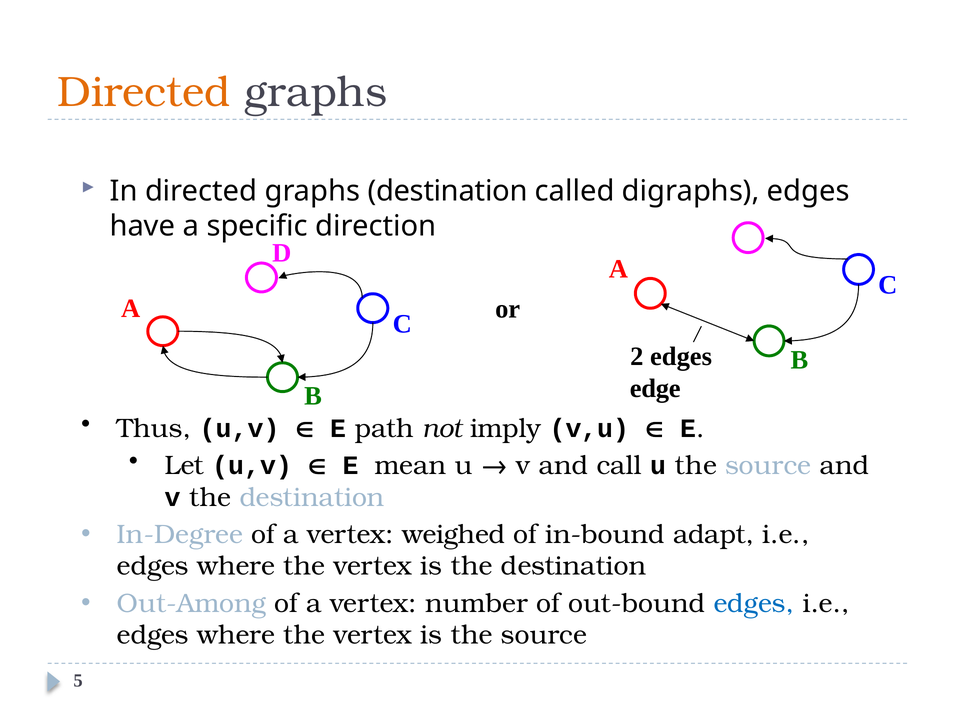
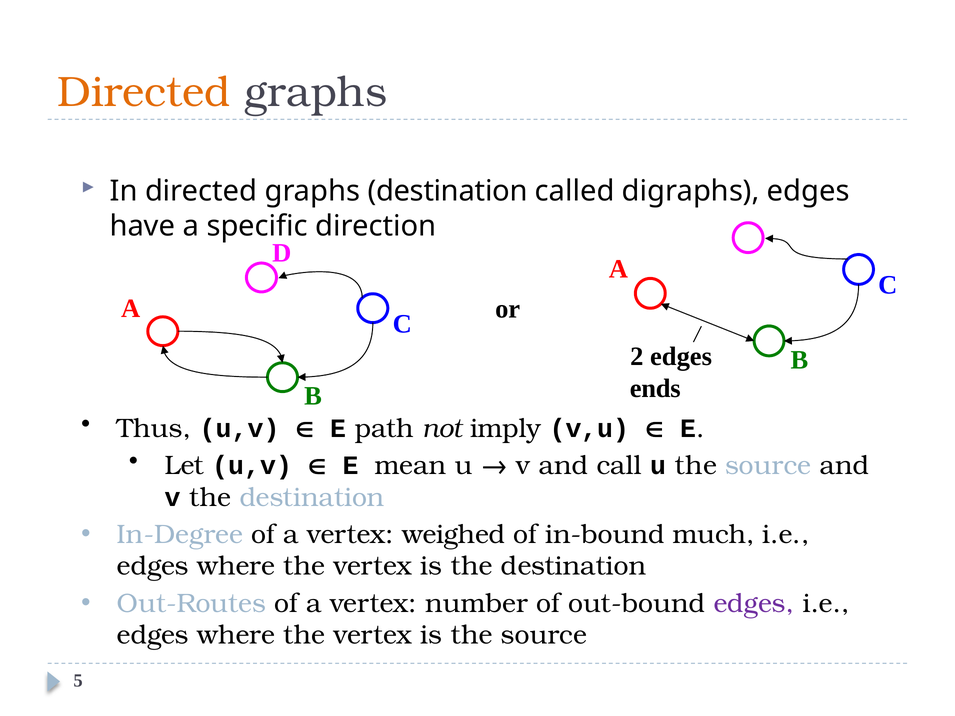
edge: edge -> ends (655, 389)
adapt: adapt -> much (714, 535)
Out-Among: Out-Among -> Out-Routes (191, 604)
edges colour: blue -> purple (754, 604)
